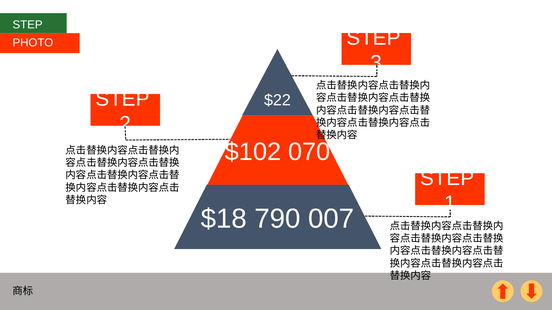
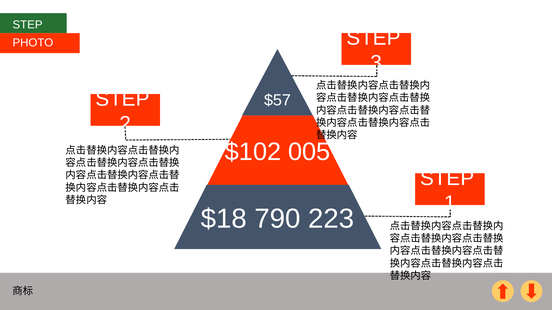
$22: $22 -> $57 (277, 100)
070: 070 -> 005 (309, 152)
007: 007 -> 223 (331, 219)
